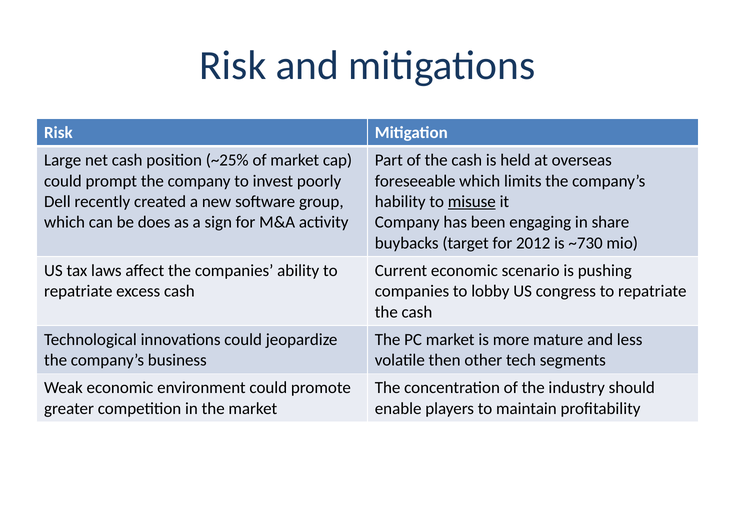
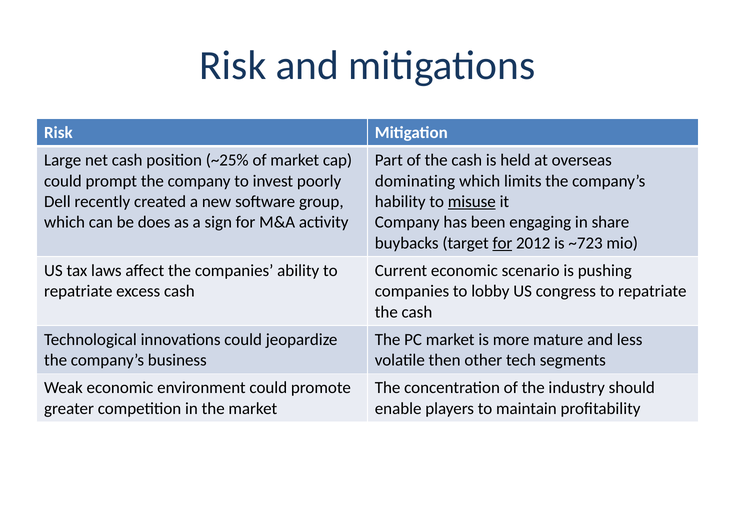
foreseeable: foreseeable -> dominating (415, 181)
for underline: none -> present (502, 243)
~730: ~730 -> ~723 (586, 243)
